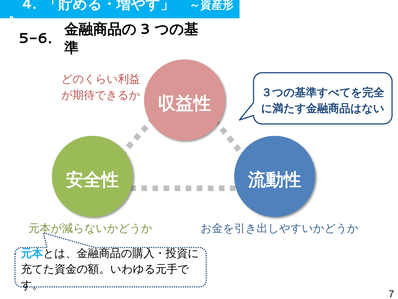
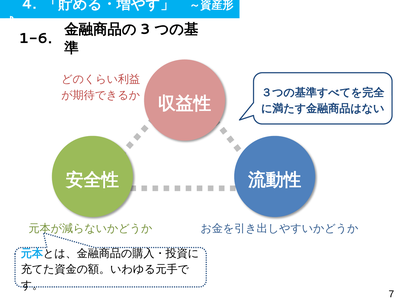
5-6: 5-6 -> 1-6 (35, 38)
